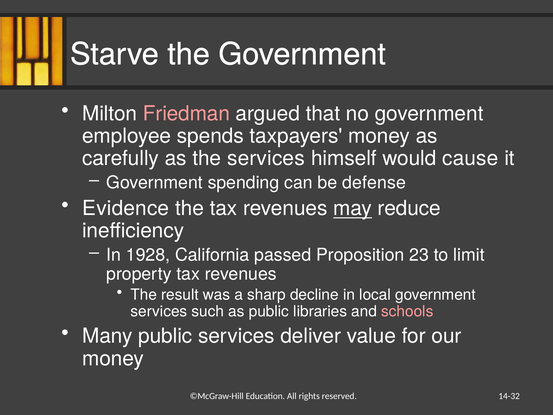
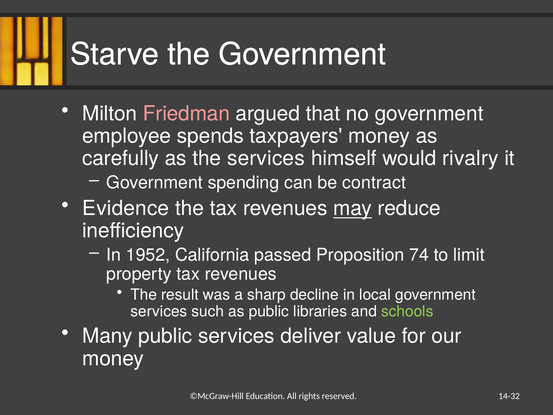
cause: cause -> rivalry (470, 158)
defense: defense -> contract (374, 183)
1928: 1928 -> 1952 (148, 255)
23: 23 -> 74 (419, 255)
schools colour: pink -> light green (407, 311)
